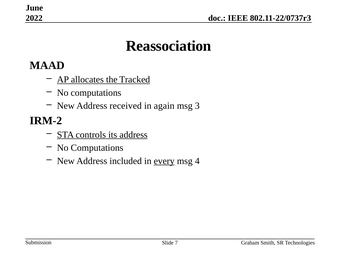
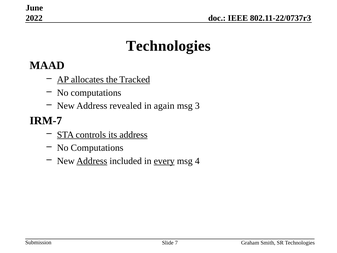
Reassociation: Reassociation -> Technologies (168, 46)
received: received -> revealed (126, 106)
IRM-2: IRM-2 -> IRM-7 (46, 120)
Address underline: none -> present (92, 161)
